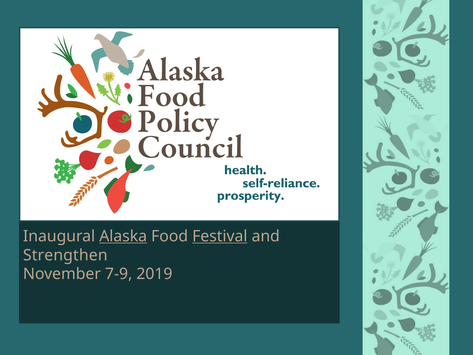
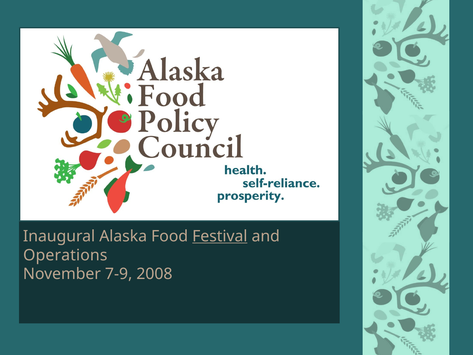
Alaska underline: present -> none (123, 236)
Strengthen: Strengthen -> Operations (65, 255)
2019: 2019 -> 2008 (154, 274)
